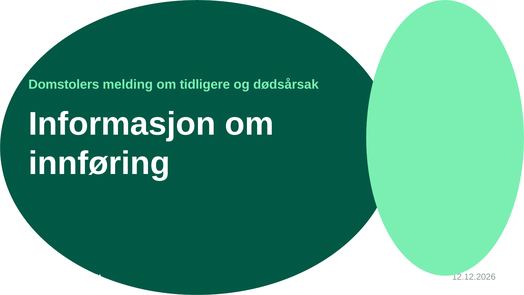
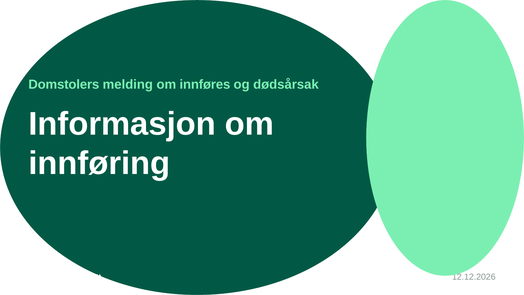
tidligere: tidligere -> innføres (205, 85)
